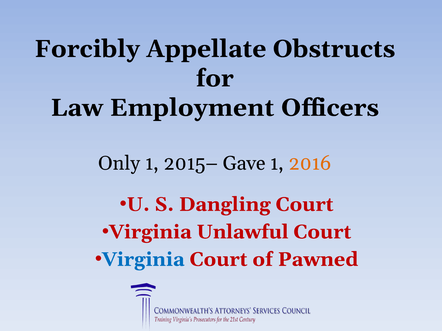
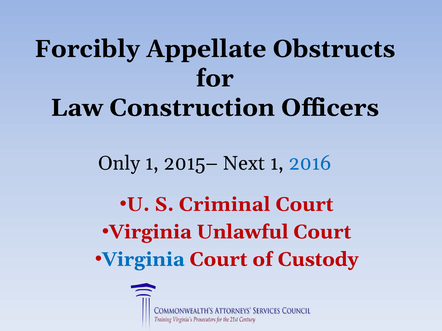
Employment: Employment -> Construction (192, 108)
Gave: Gave -> Next (244, 164)
2016 colour: orange -> blue (310, 164)
Dangling: Dangling -> Criminal (225, 205)
Pawned: Pawned -> Custody (318, 260)
